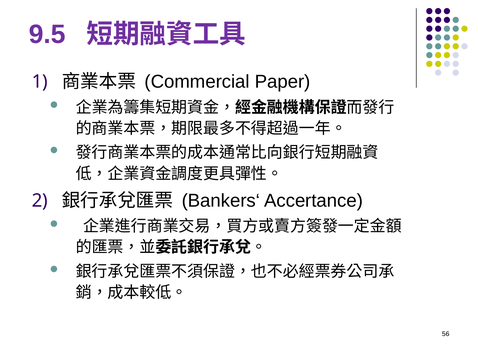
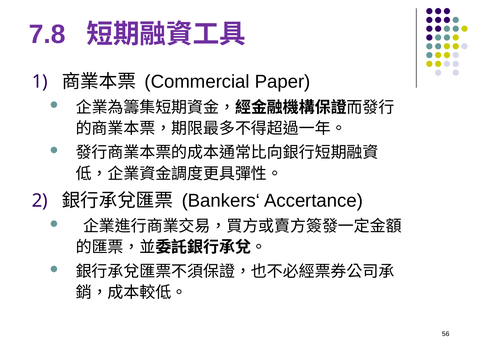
9.5: 9.5 -> 7.8 (47, 34)
